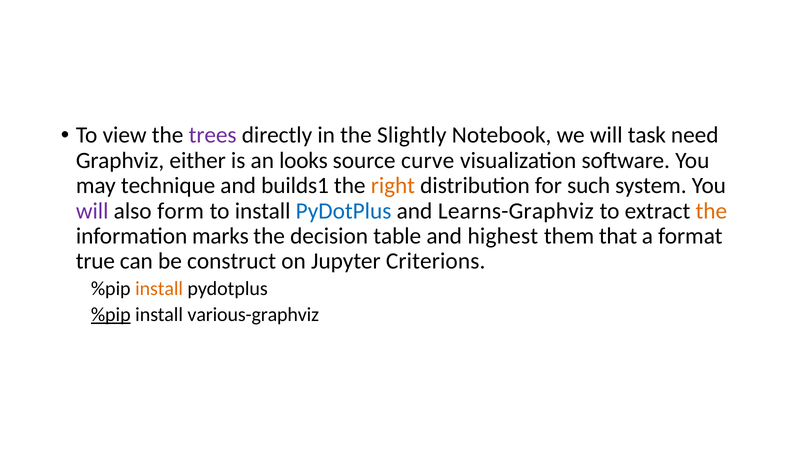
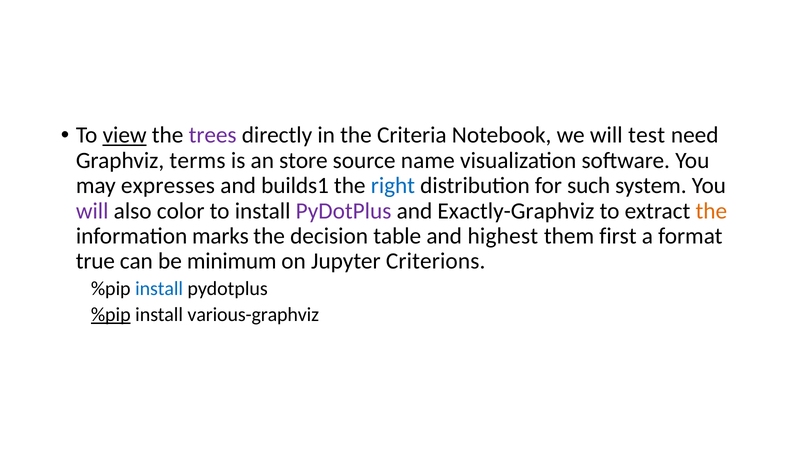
view underline: none -> present (125, 135)
Slightly: Slightly -> Criteria (412, 135)
task: task -> test (647, 135)
either: either -> terms (197, 160)
looks: looks -> store (303, 160)
curve: curve -> name (428, 160)
technique: technique -> expresses (168, 185)
right colour: orange -> blue (393, 185)
form: form -> color (181, 211)
PyDotPlus colour: blue -> purple (344, 211)
Learns-Graphviz: Learns-Graphviz -> Exactly-Graphviz (516, 211)
that: that -> first (618, 236)
construct: construct -> minimum (232, 261)
install colour: orange -> blue (159, 288)
